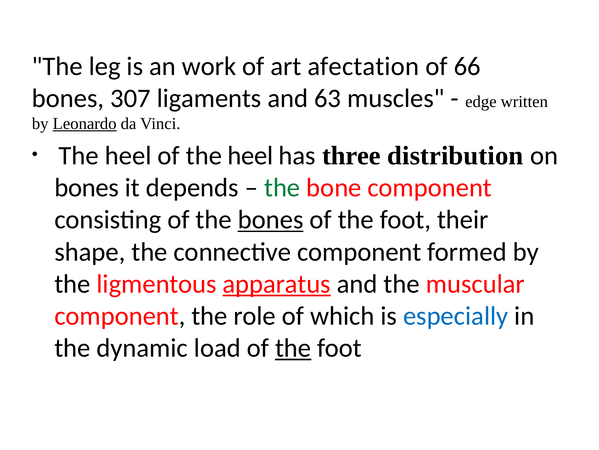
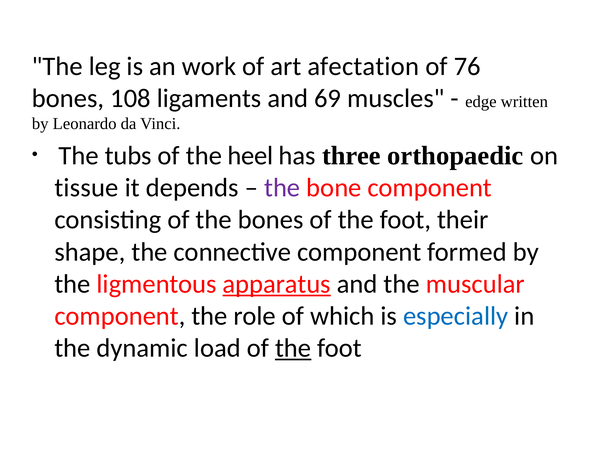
66: 66 -> 76 (467, 66)
307: 307 -> 108 (130, 98)
63: 63 -> 69 (328, 98)
Leonardo underline: present -> none (85, 124)
heel: heel -> tubs (128, 156)
distribution: distribution -> orthopaedic (455, 156)
bones: bones -> tissue (86, 187)
the colour: green -> purple (282, 187)
bones underline: present -> none (271, 219)
